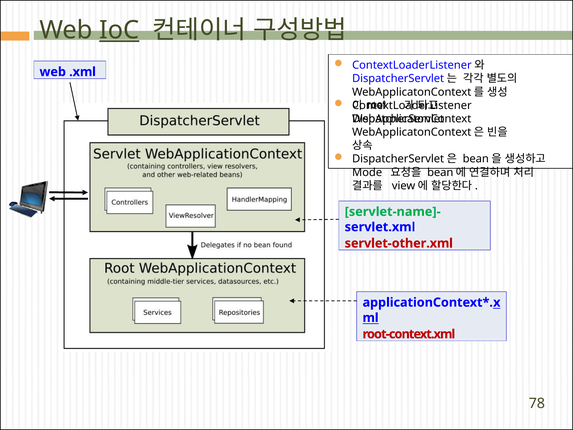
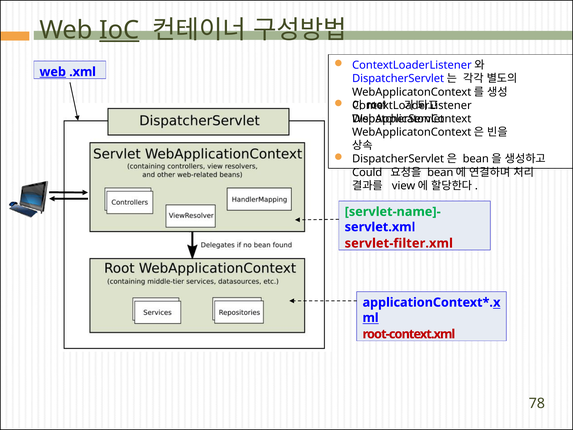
web underline: none -> present (53, 72)
Mode: Mode -> Could (367, 172)
servlet-other.xml: servlet-other.xml -> servlet-filter.xml (399, 243)
